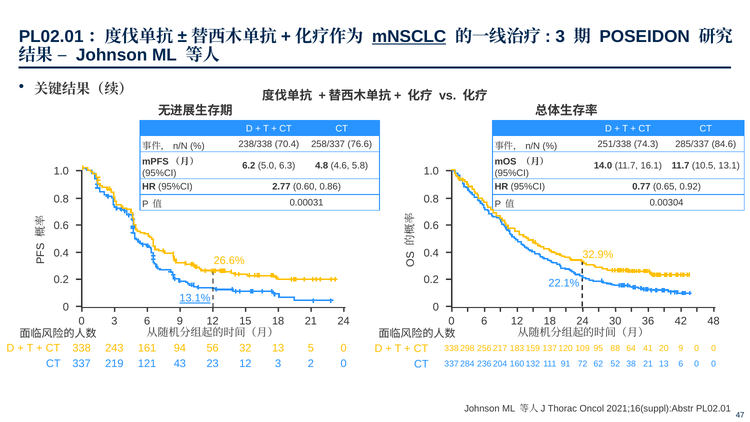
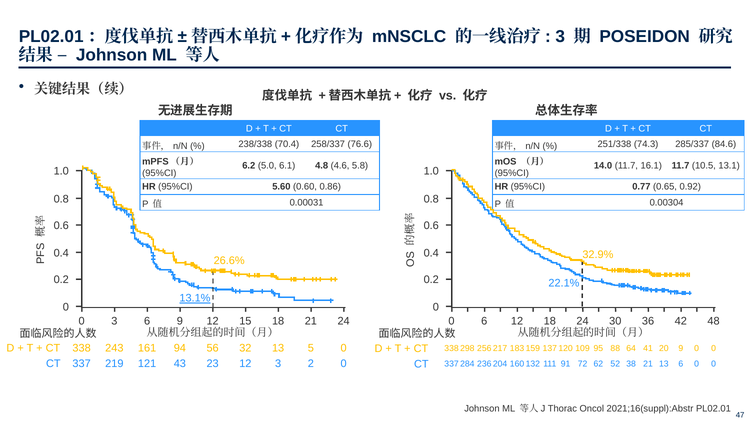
mNSCLC underline: present -> none (409, 36)
6.3: 6.3 -> 6.1 (287, 165)
2.77: 2.77 -> 5.60 (281, 187)
